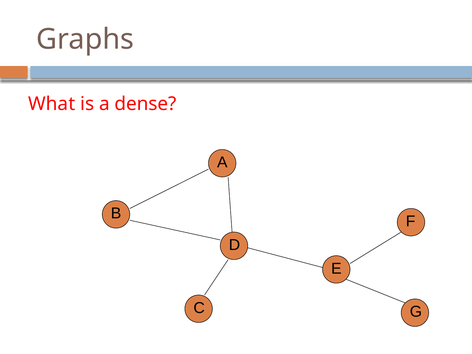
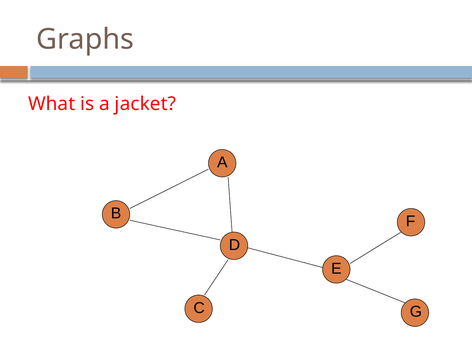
dense: dense -> jacket (145, 104)
